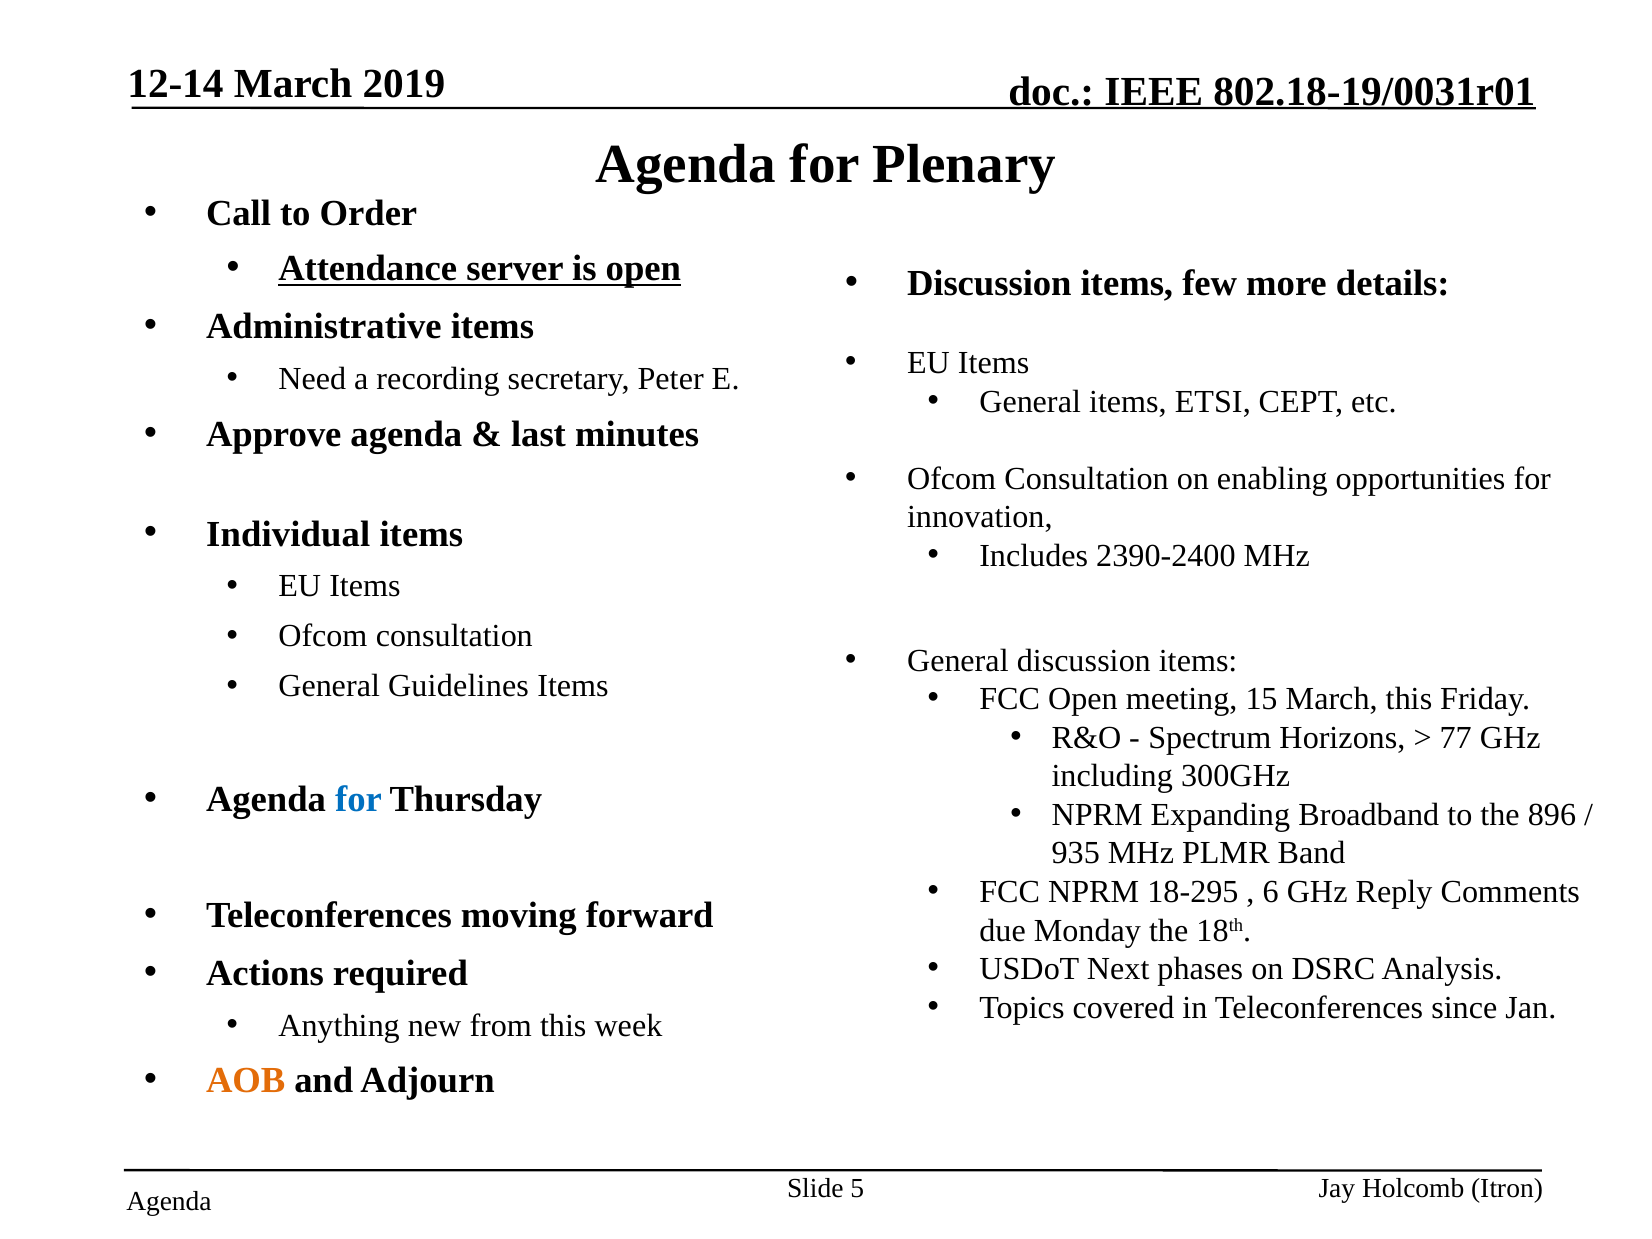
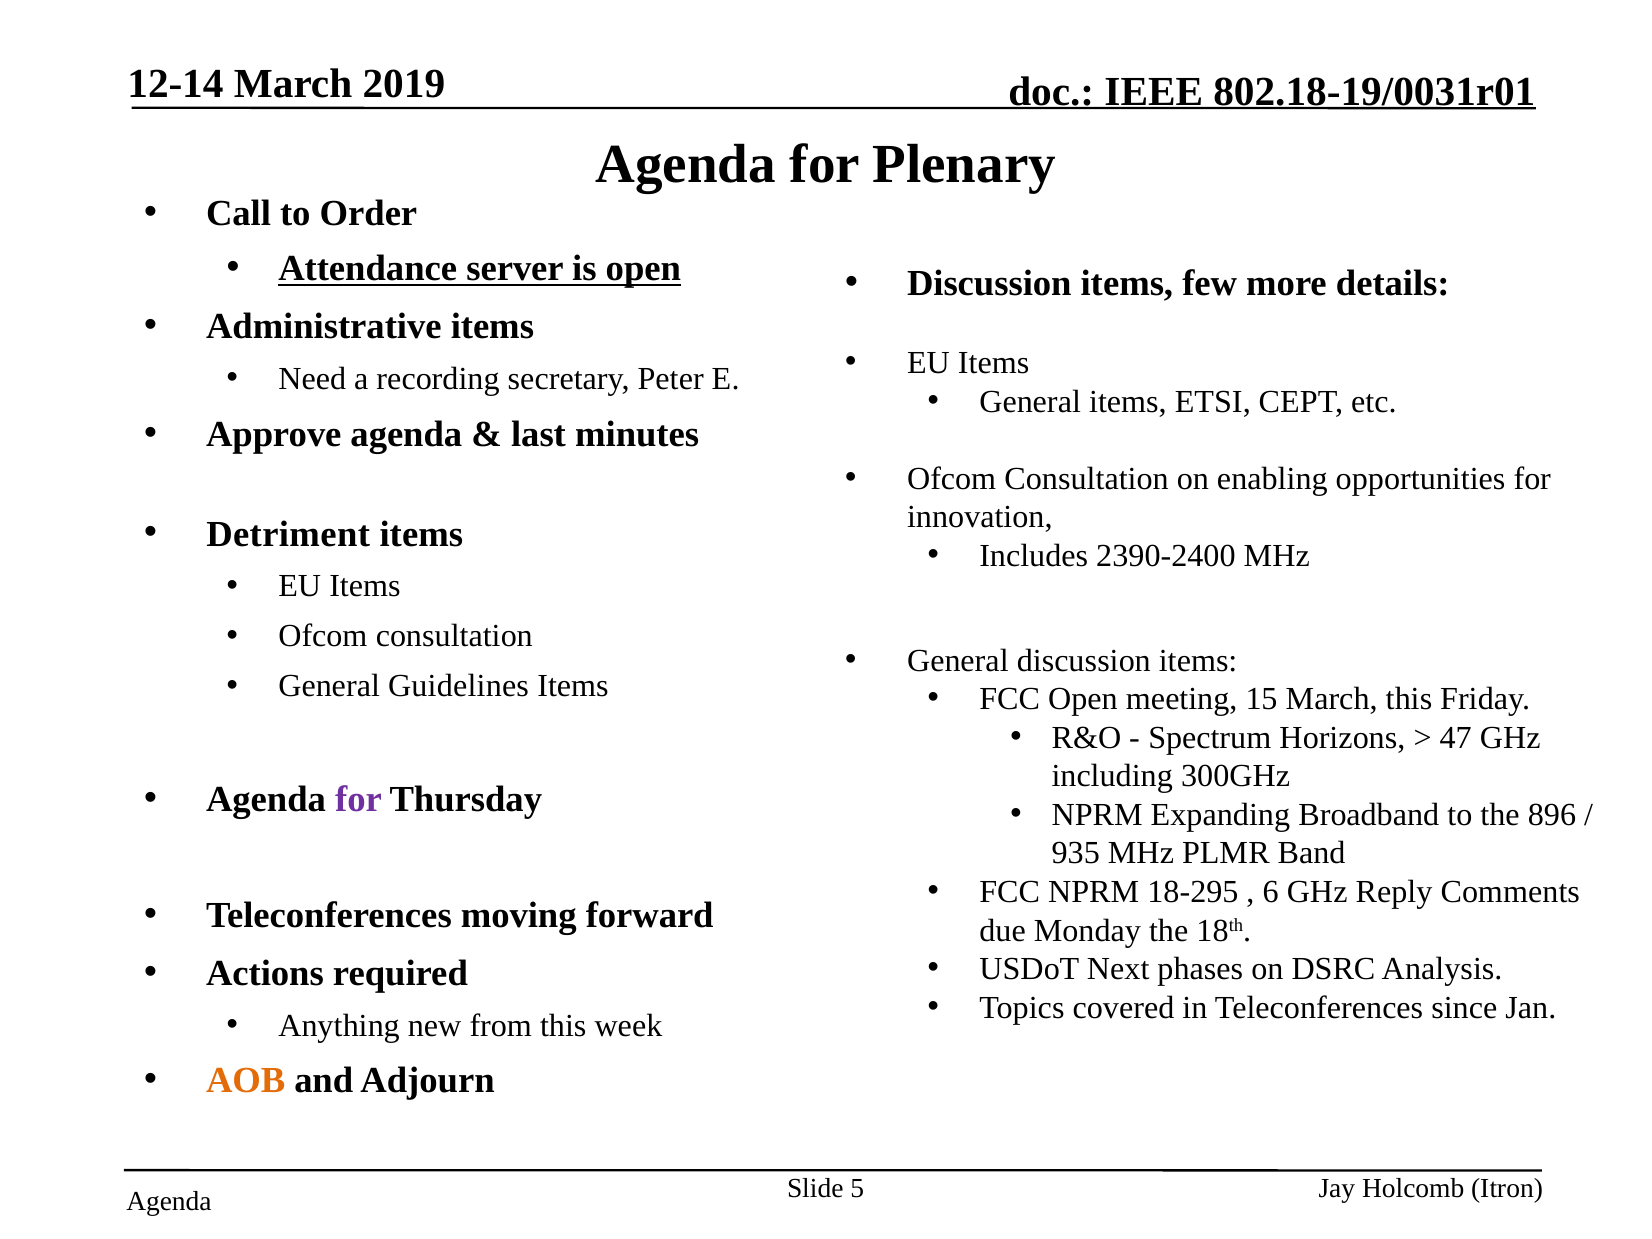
Individual: Individual -> Detriment (288, 534)
77: 77 -> 47 (1456, 738)
for colour: blue -> purple (358, 800)
